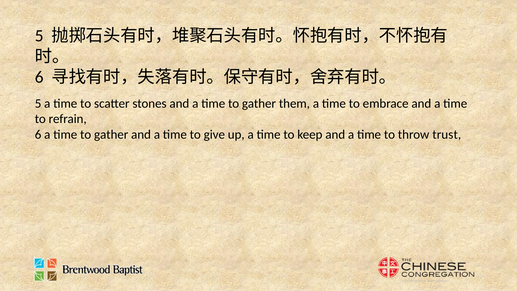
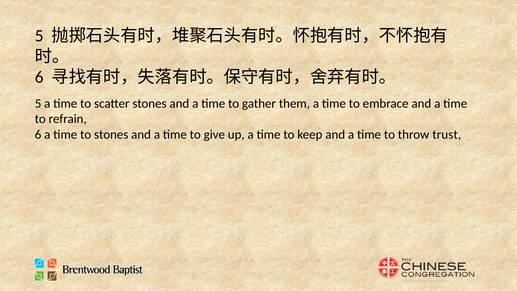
gather: gather -> stones (111, 134)
